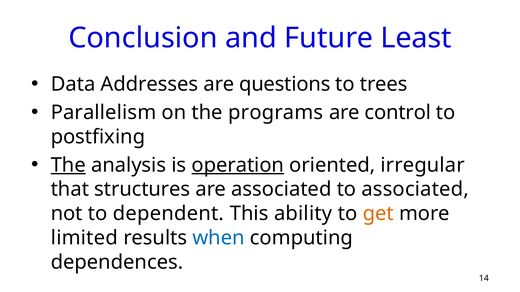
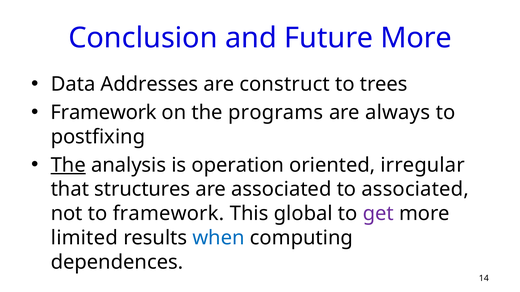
Future Least: Least -> More (416, 38)
questions: questions -> construct (285, 84)
Parallelism: Parallelism -> Framework (104, 113)
control: control -> always (398, 113)
operation underline: present -> none (238, 165)
to dependent: dependent -> framework (169, 214)
ability: ability -> global (303, 214)
get colour: orange -> purple (378, 214)
